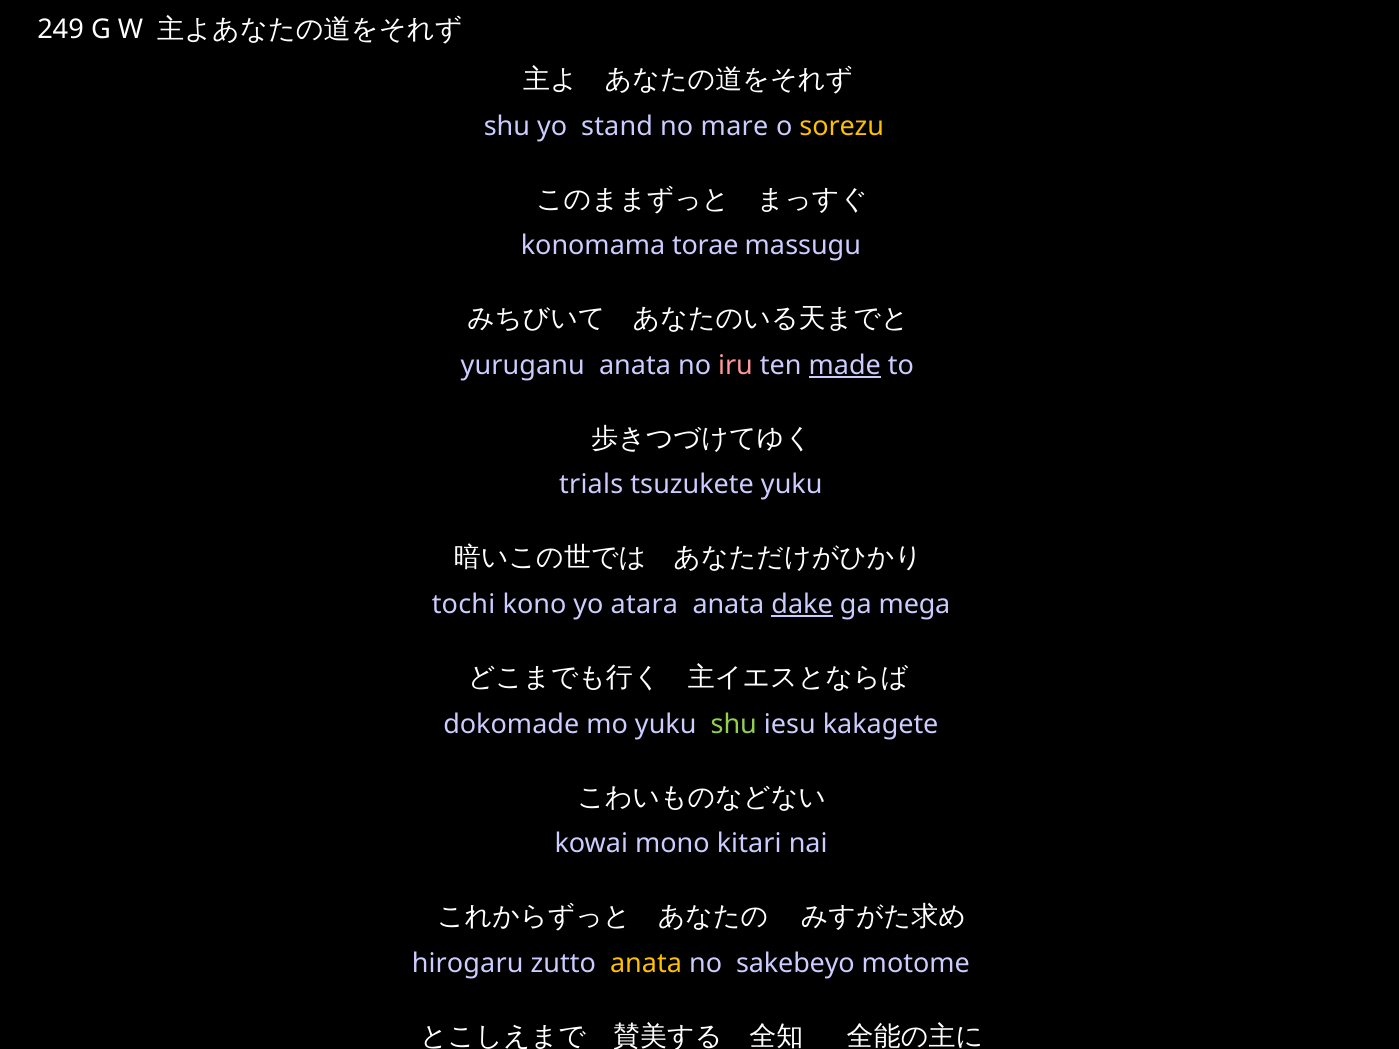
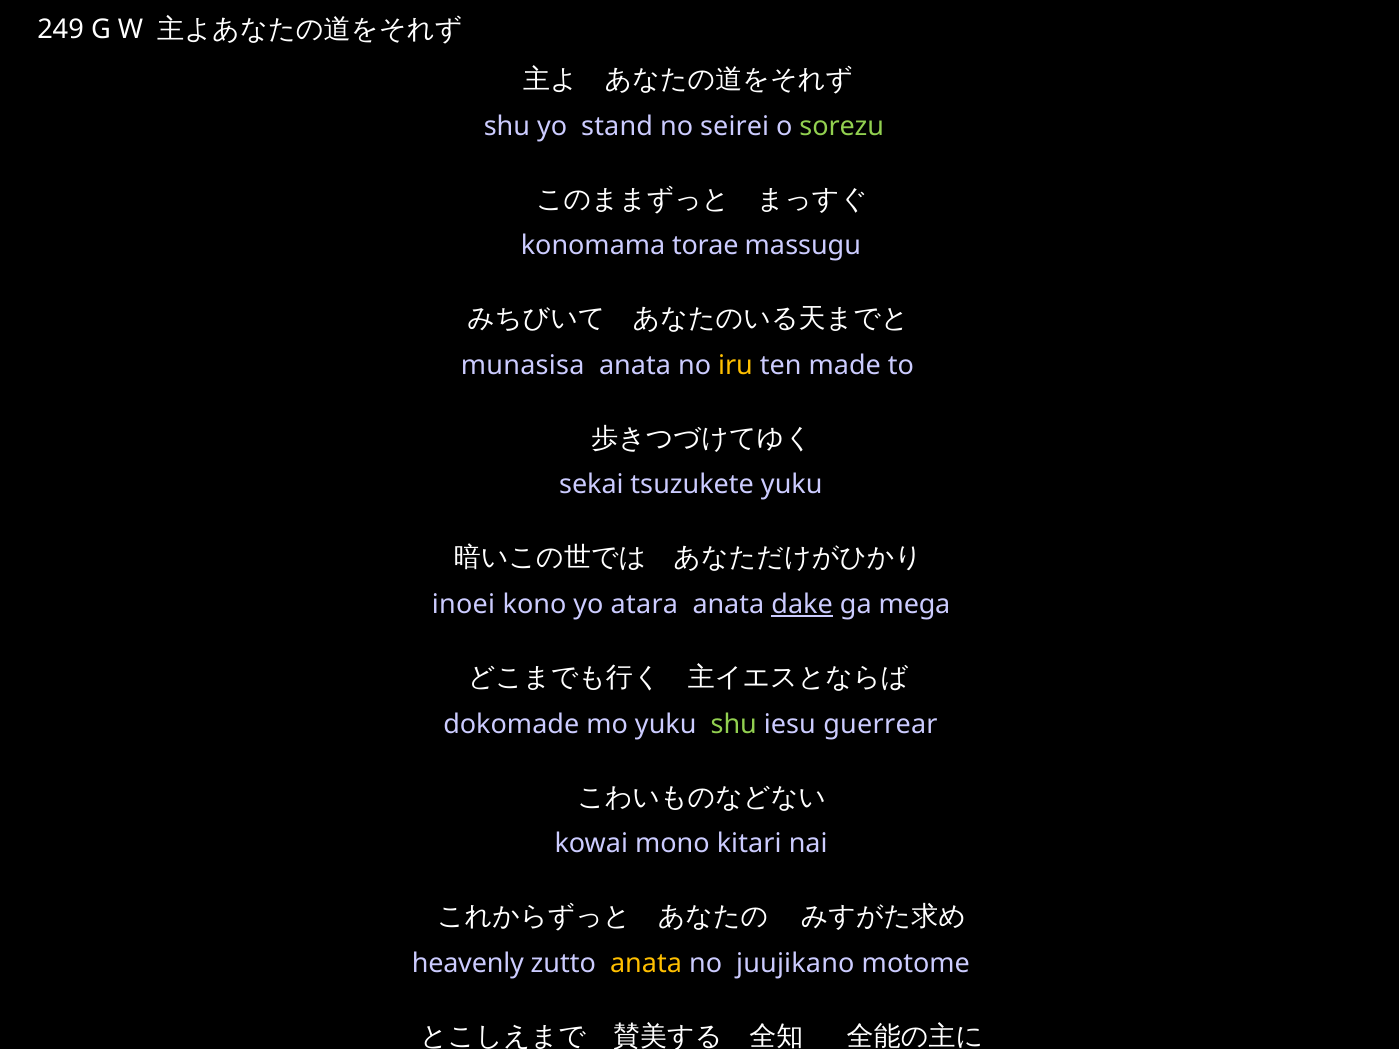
mare: mare -> seirei (735, 126)
sorezu colour: yellow -> light green (842, 126)
yuruganu: yuruganu -> munasisa (523, 365)
iru colour: pink -> yellow (735, 365)
made underline: present -> none (845, 365)
trials: trials -> sekai (591, 485)
tochi: tochi -> inoei (464, 605)
kakagete: kakagete -> guerrear (880, 724)
hirogaru: hirogaru -> heavenly (468, 964)
sakebeyo: sakebeyo -> juujikano (795, 964)
